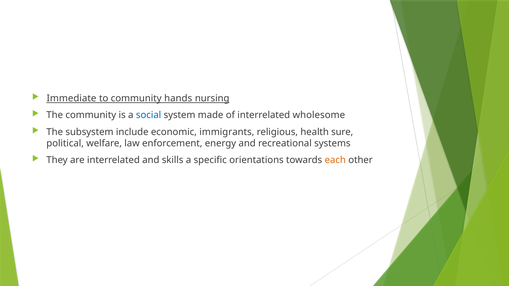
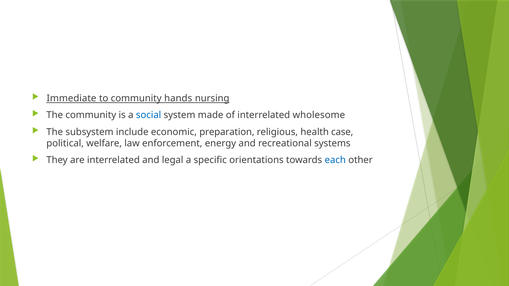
immigrants: immigrants -> preparation (227, 132)
sure: sure -> case (342, 132)
skills: skills -> legal (173, 160)
each colour: orange -> blue (335, 160)
